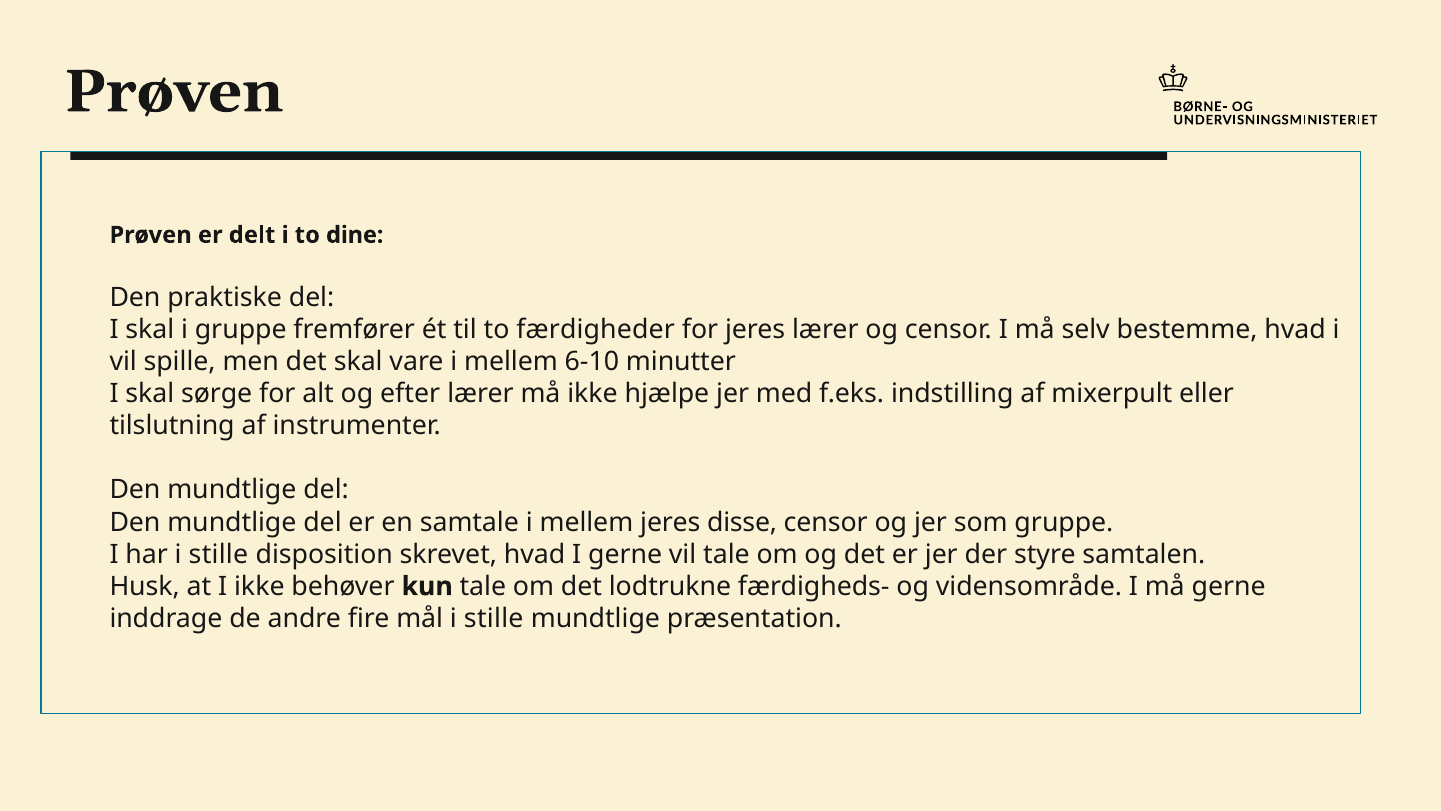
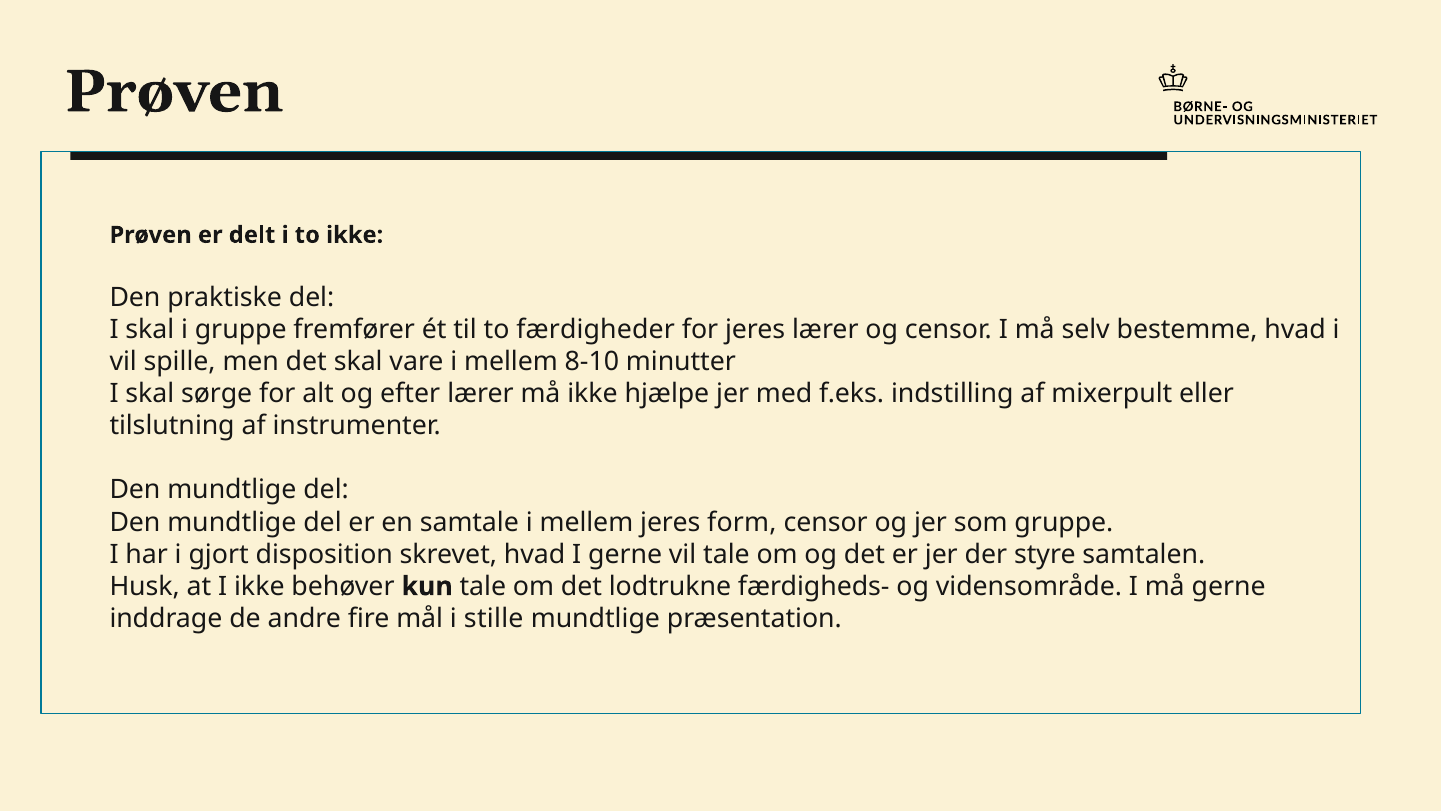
to dine: dine -> ikke (355, 235)
6-10: 6-10 -> 8-10 (592, 362)
disse: disse -> form (742, 522)
har i stille: stille -> gjort (219, 554)
